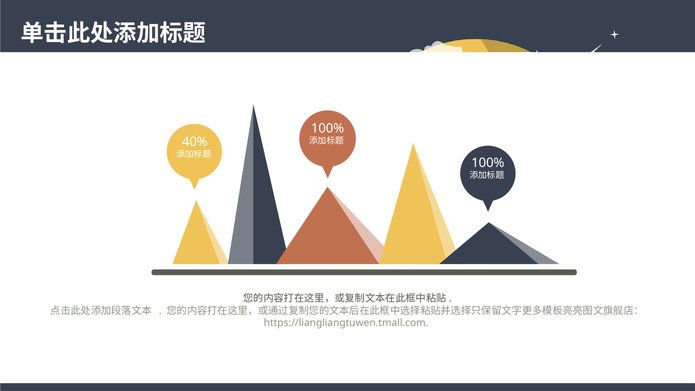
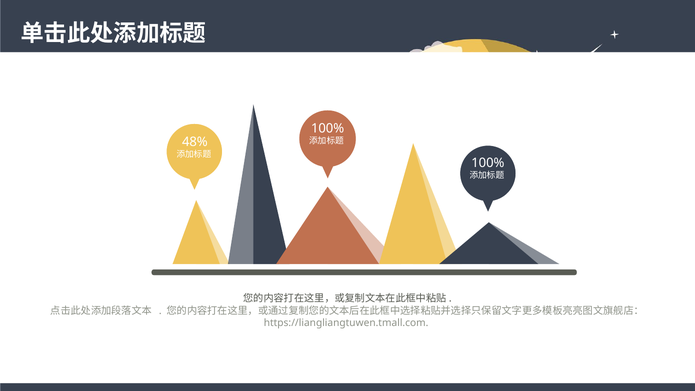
40%: 40% -> 48% (195, 142)
